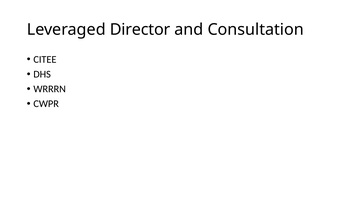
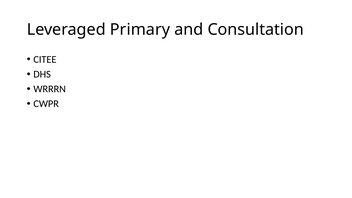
Director: Director -> Primary (140, 30)
